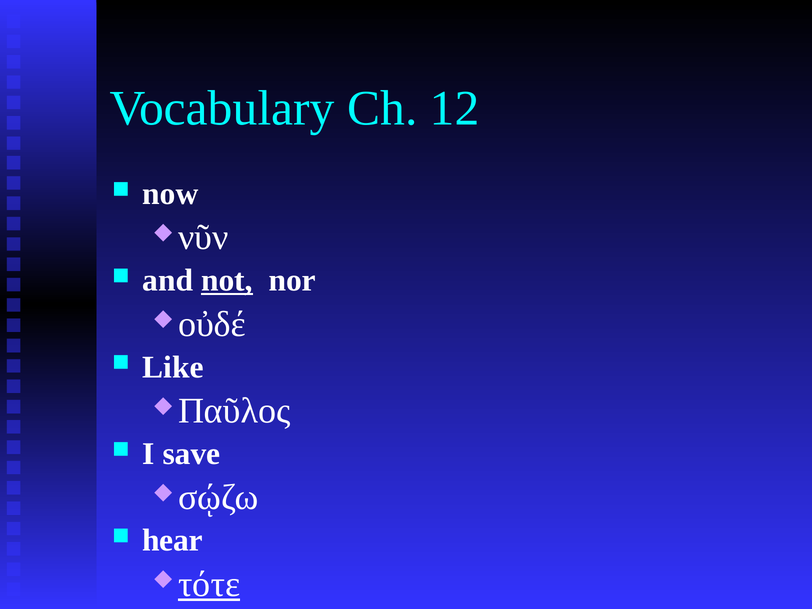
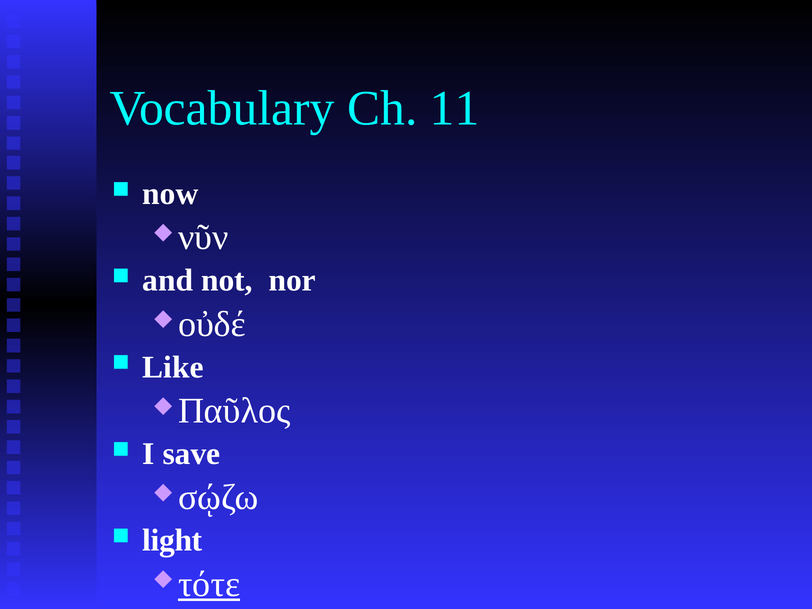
12: 12 -> 11 (455, 108)
not underline: present -> none (227, 280)
hear: hear -> light (172, 540)
